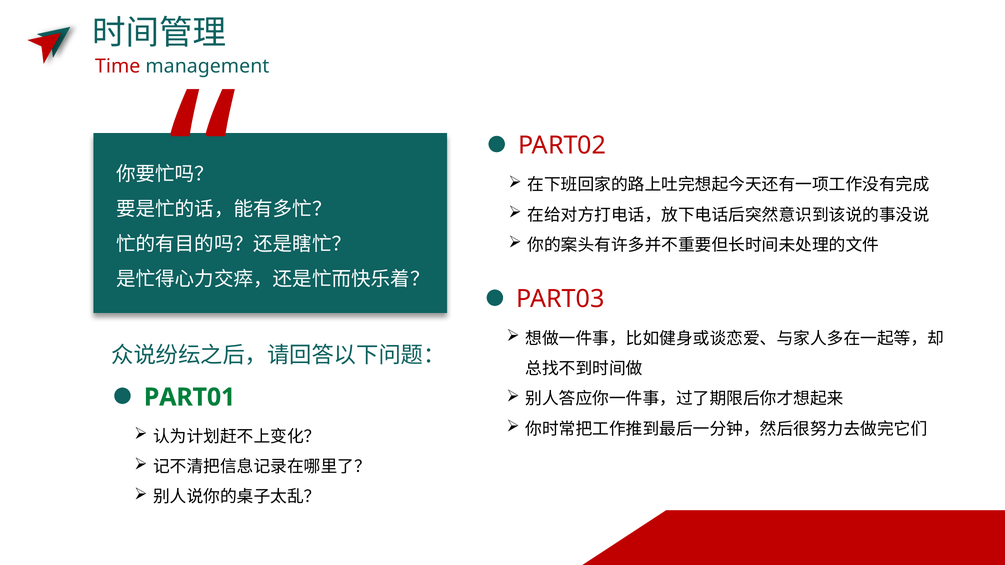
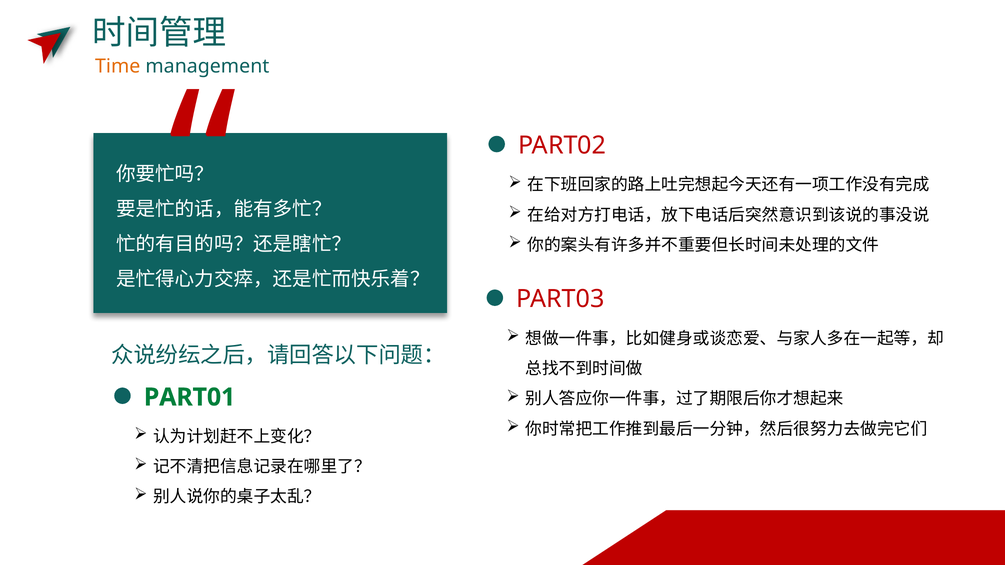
Time colour: red -> orange (118, 67)
